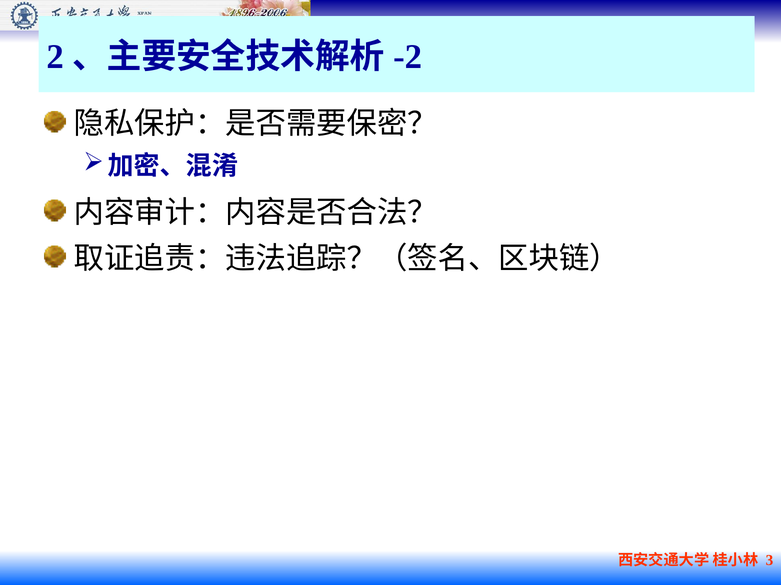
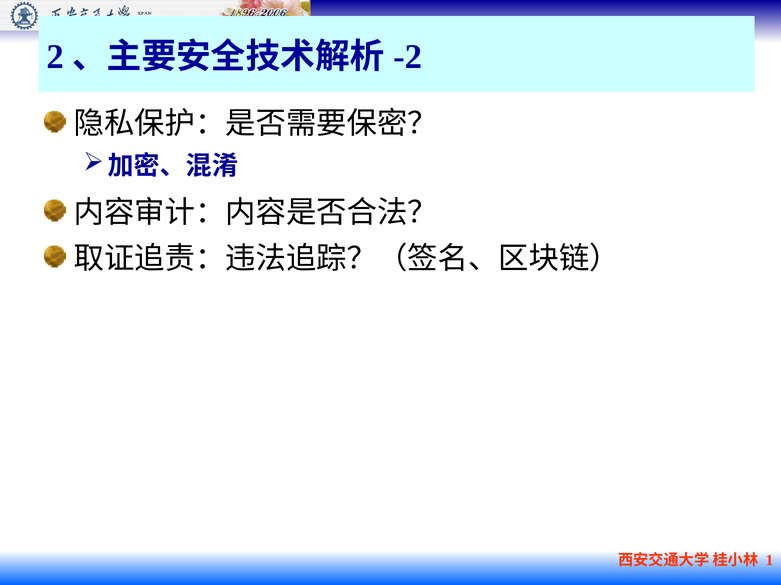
3: 3 -> 1 (769, 561)
